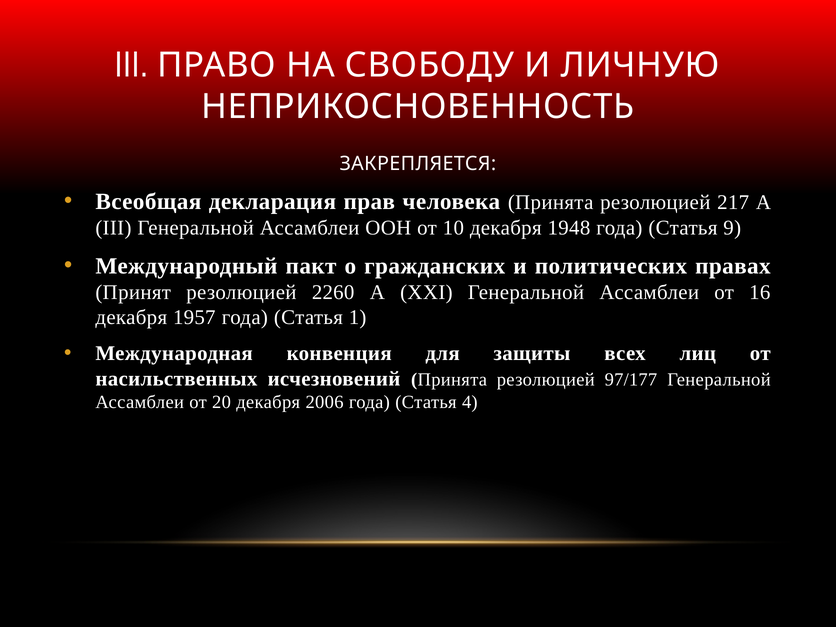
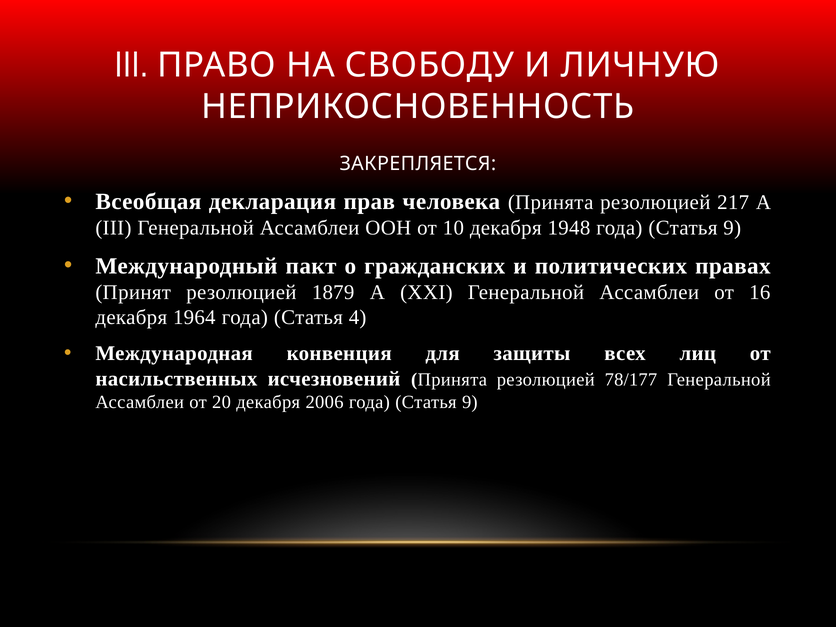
2260: 2260 -> 1879 (333, 292)
1957: 1957 -> 1964 (194, 317)
1: 1 -> 4 (358, 317)
97/177: 97/177 -> 78/177 (631, 379)
2006 года Статья 4: 4 -> 9 (470, 402)
